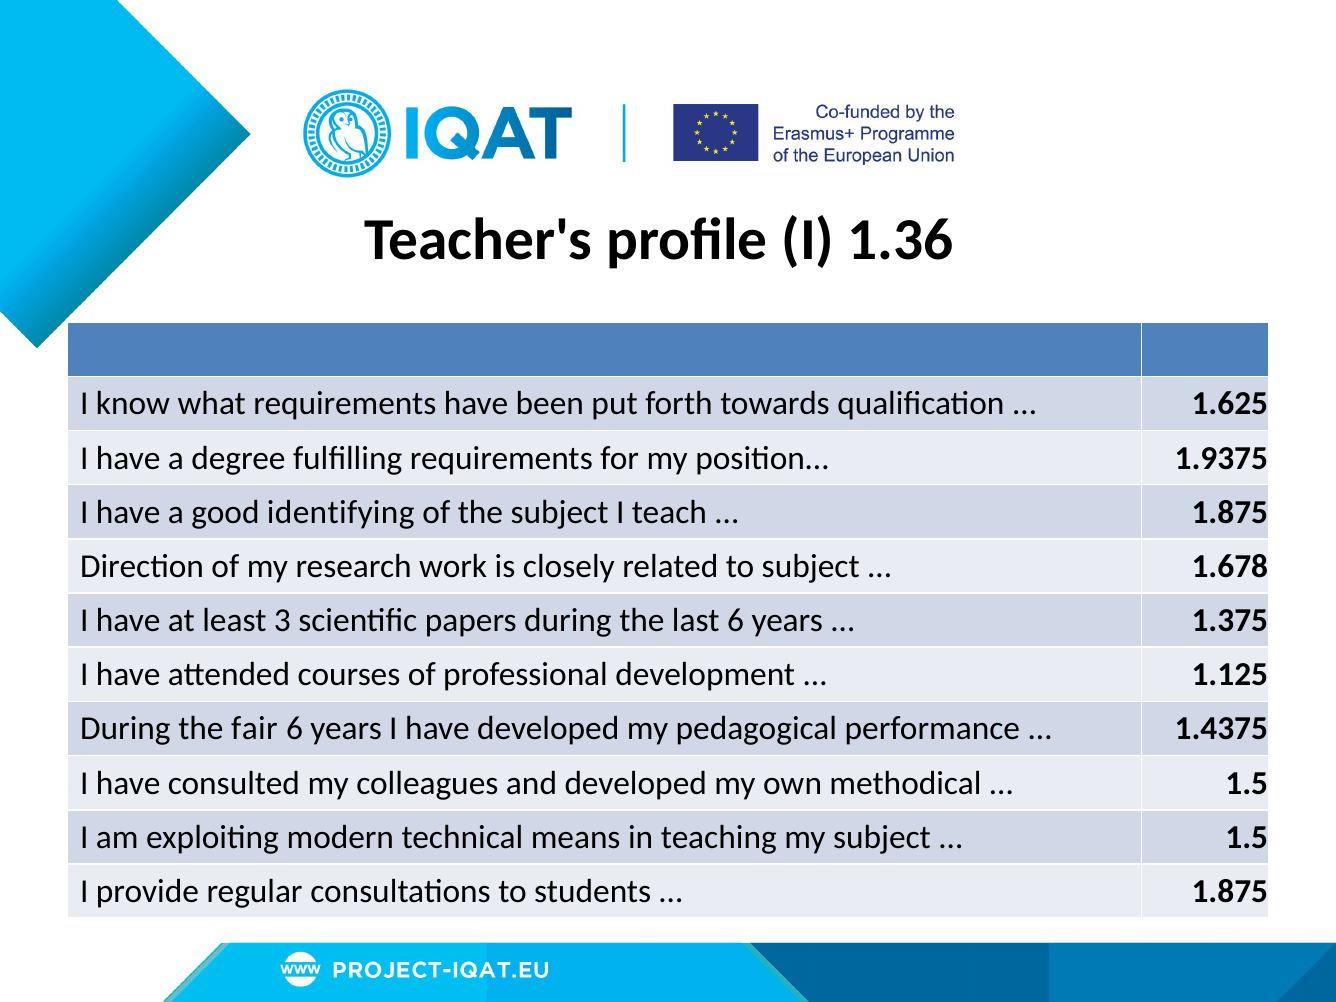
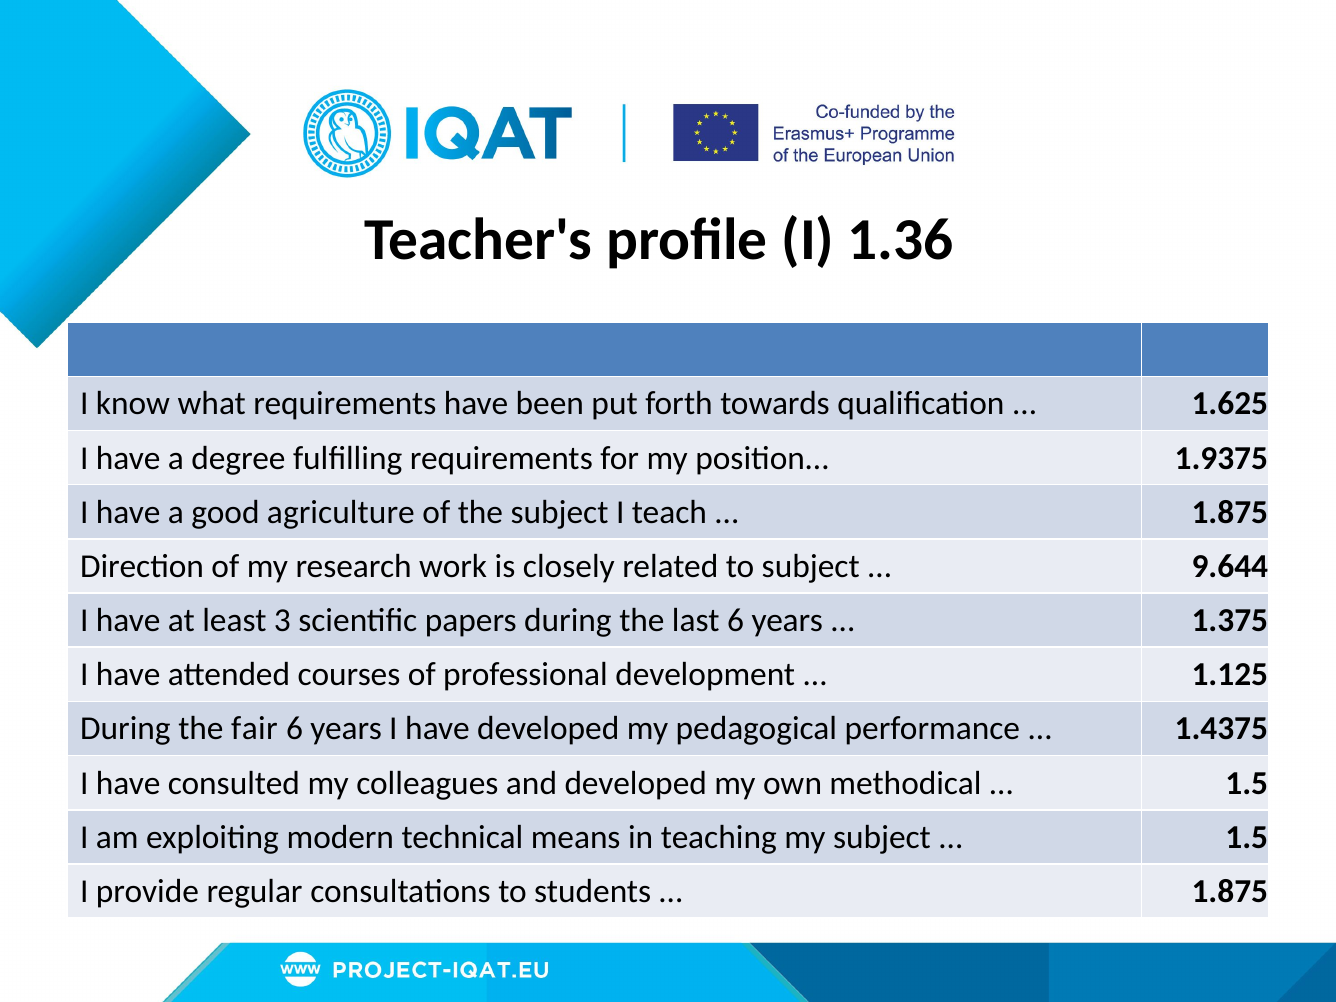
identifying: identifying -> agriculture (341, 512)
1.678: 1.678 -> 9.644 (1230, 566)
